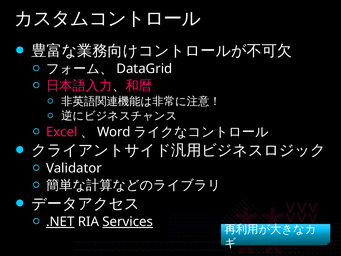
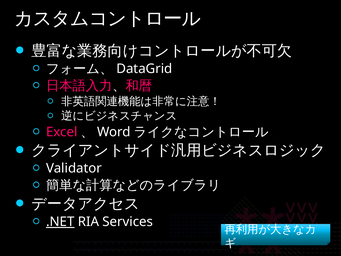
Services underline: present -> none (128, 222)
